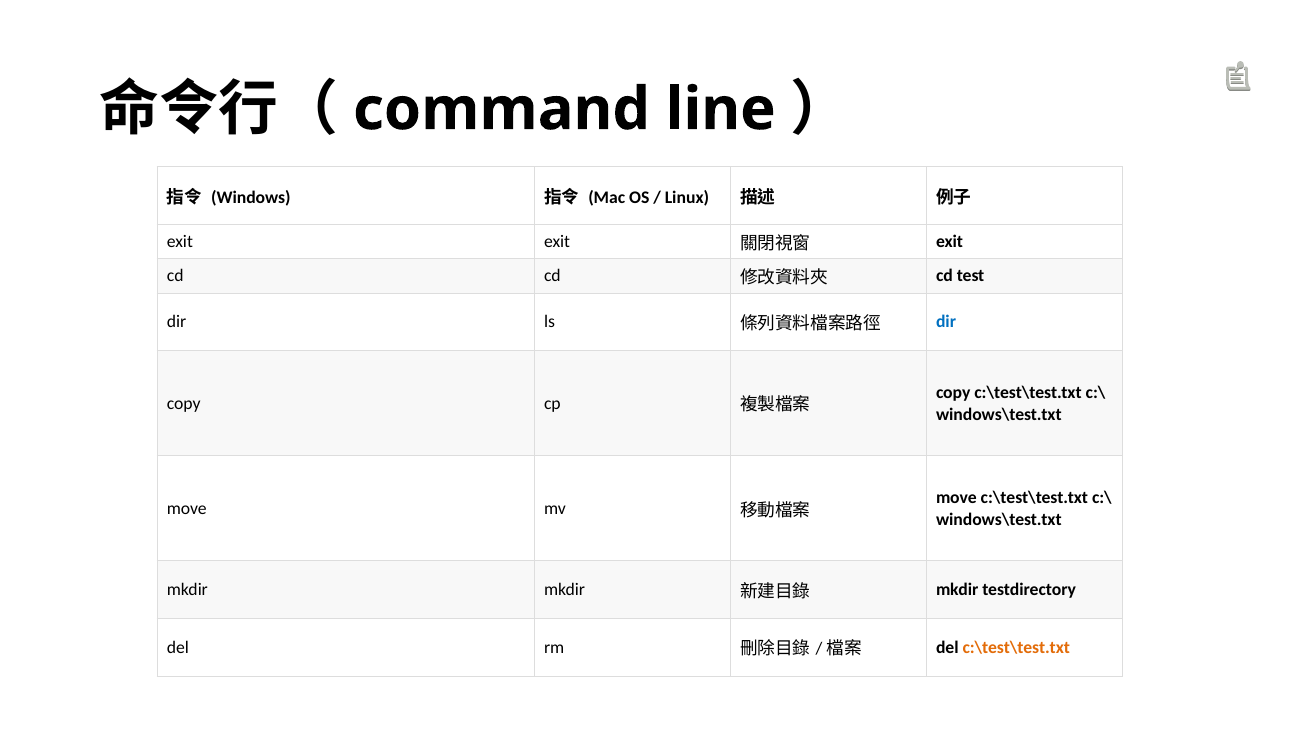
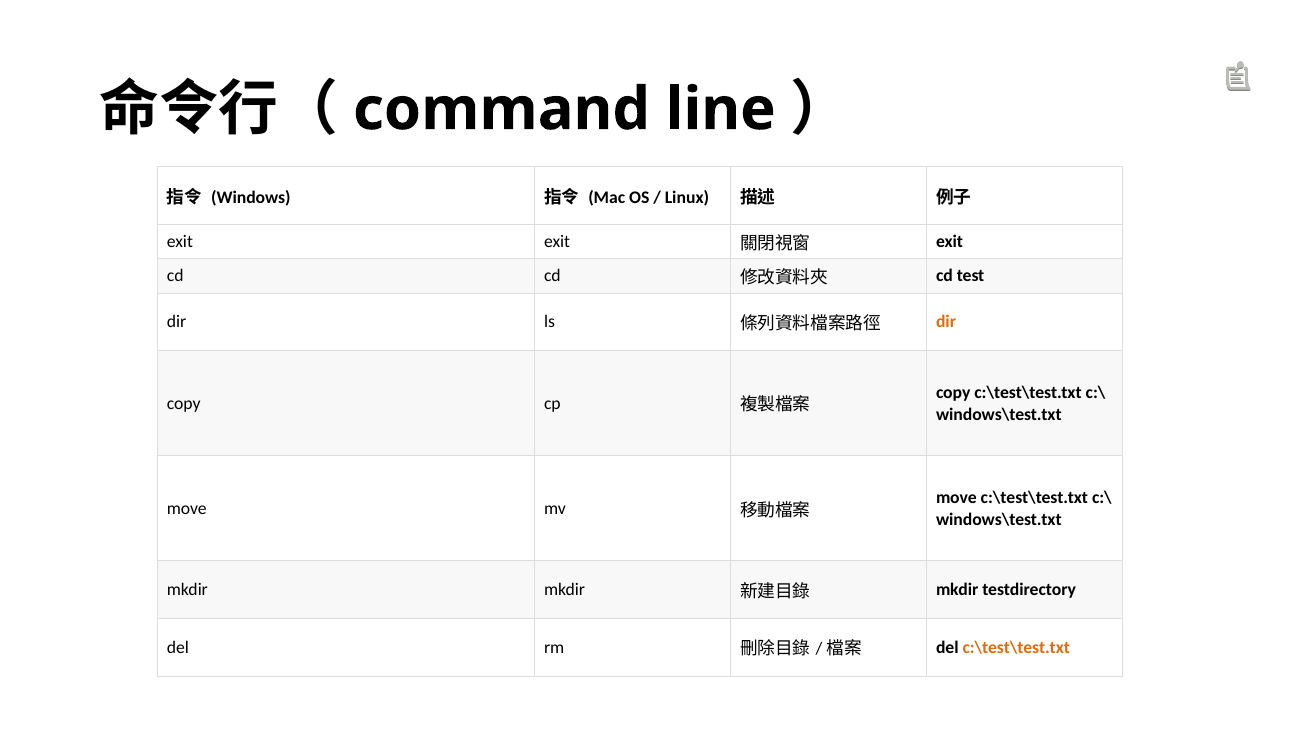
dir colour: blue -> orange (946, 322)
